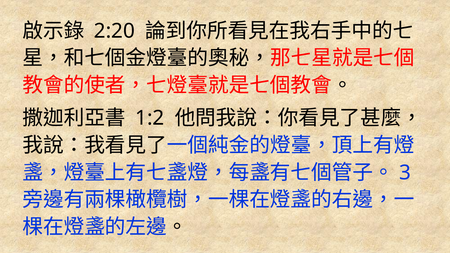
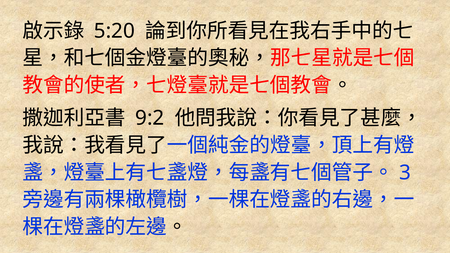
2:20: 2:20 -> 5:20 (114, 31)
1:2: 1:2 -> 9:2 (150, 118)
